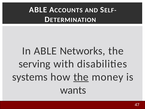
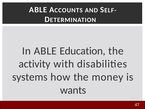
Networks: Networks -> Education (83, 51)
serving: serving -> activity (35, 64)
the underline: present -> none (81, 77)
